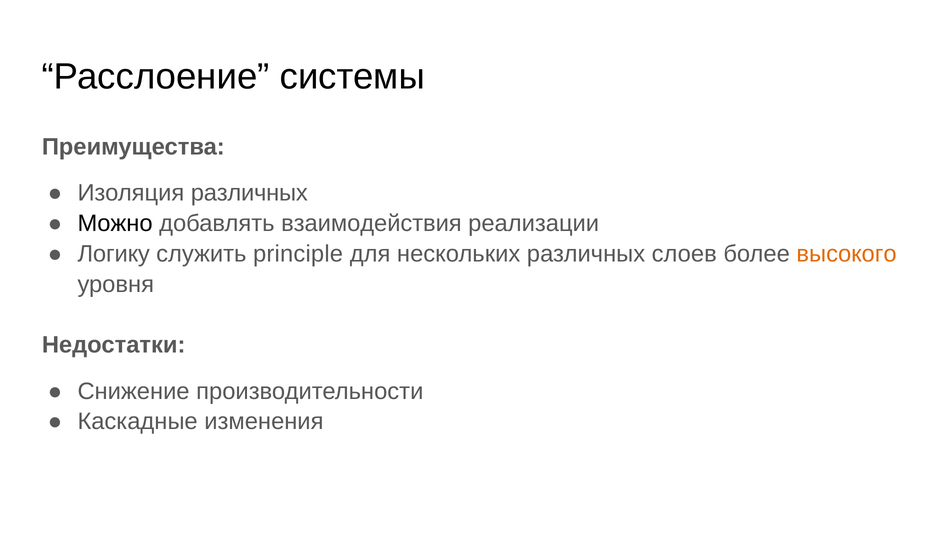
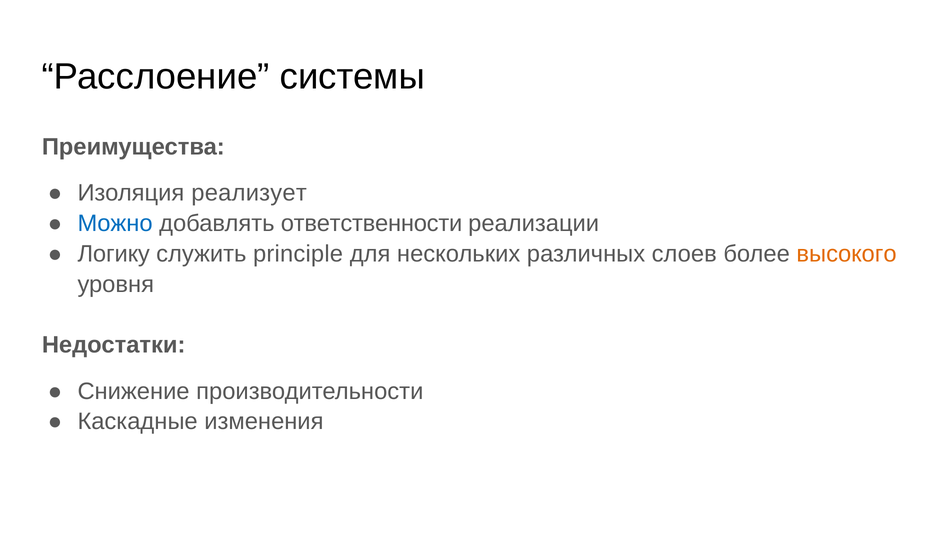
Изоляция различных: различных -> реализует (249, 193)
Можно colour: black -> blue (115, 224)
взаимодействия: взаимодействия -> ответственности (372, 224)
